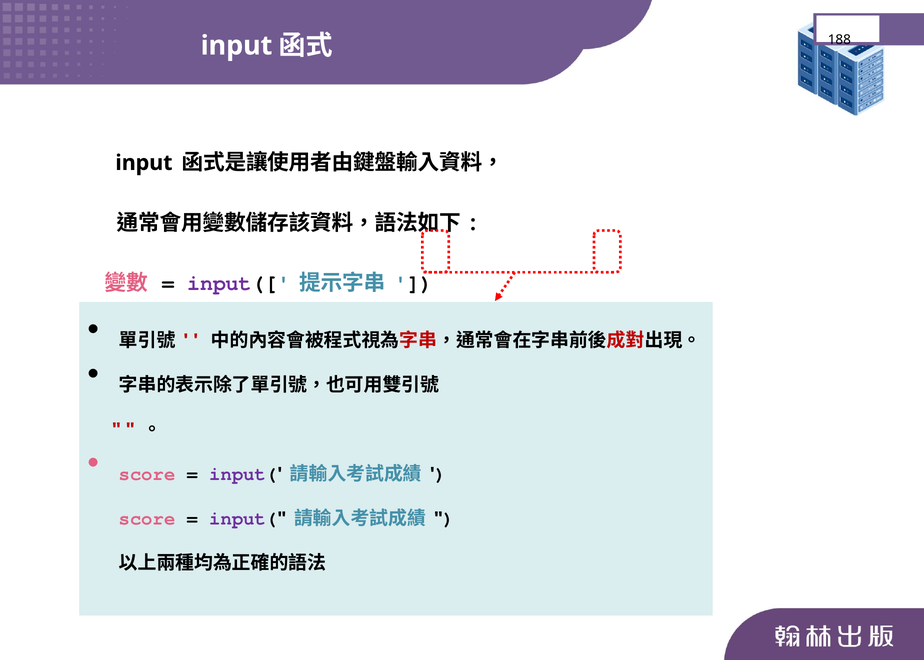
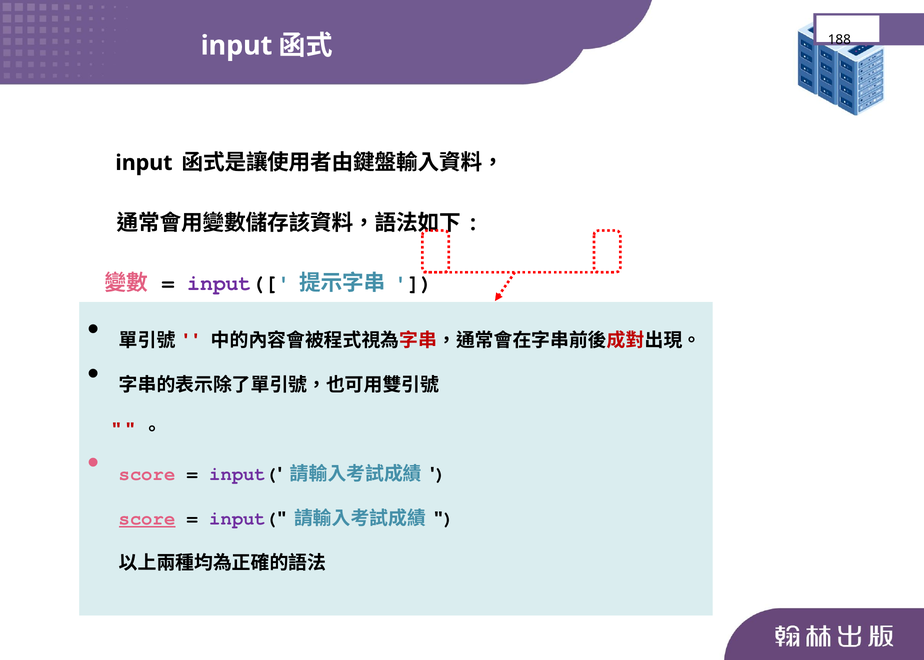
score underline: none -> present (147, 519)
